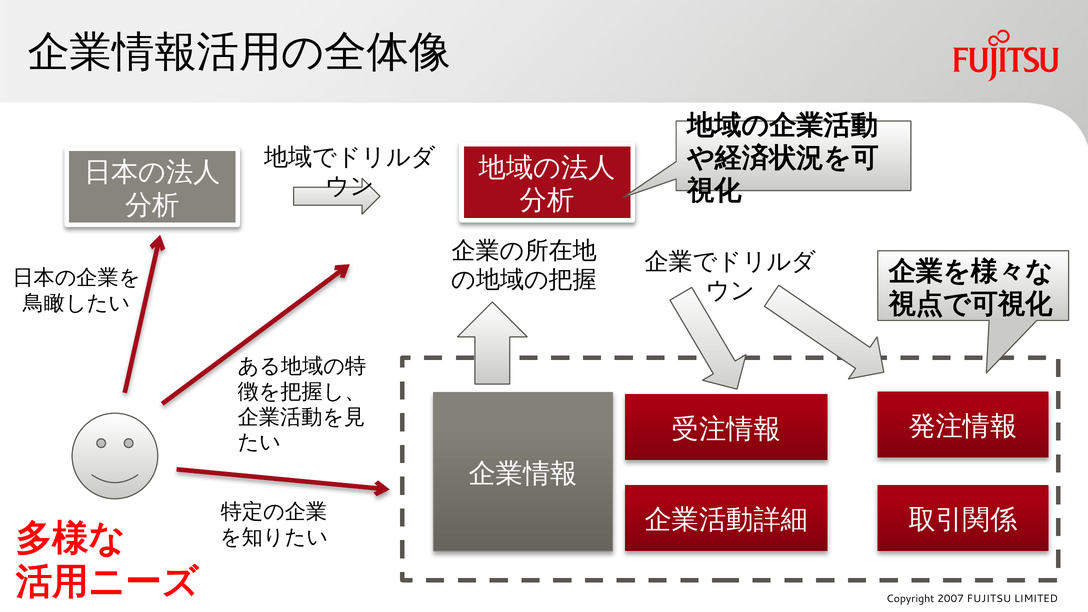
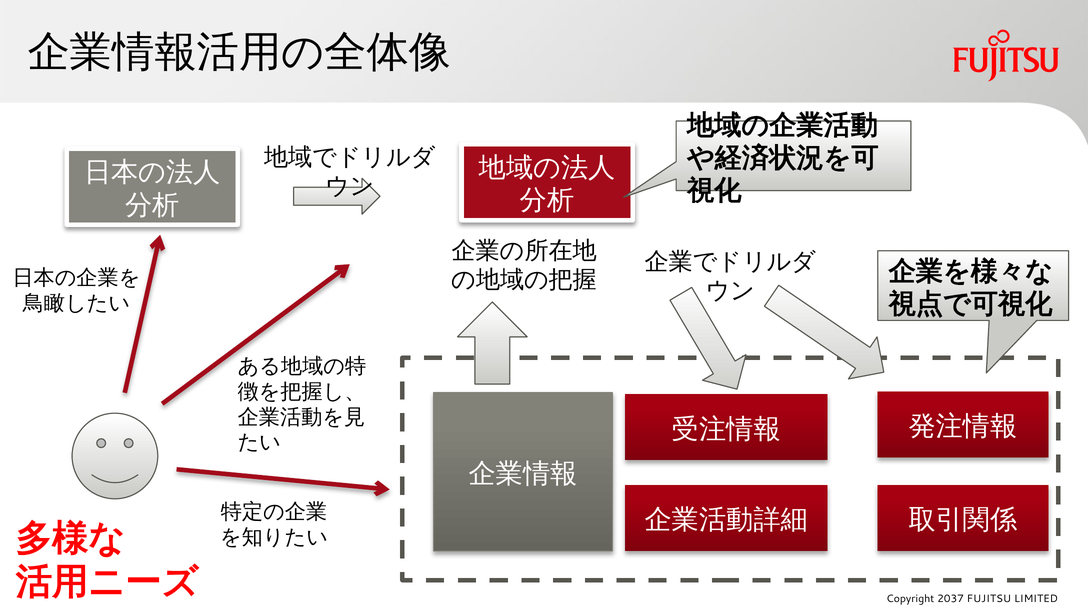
2007: 2007 -> 2037 (951, 599)
